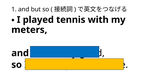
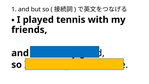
meters: meters -> friends (29, 30)
